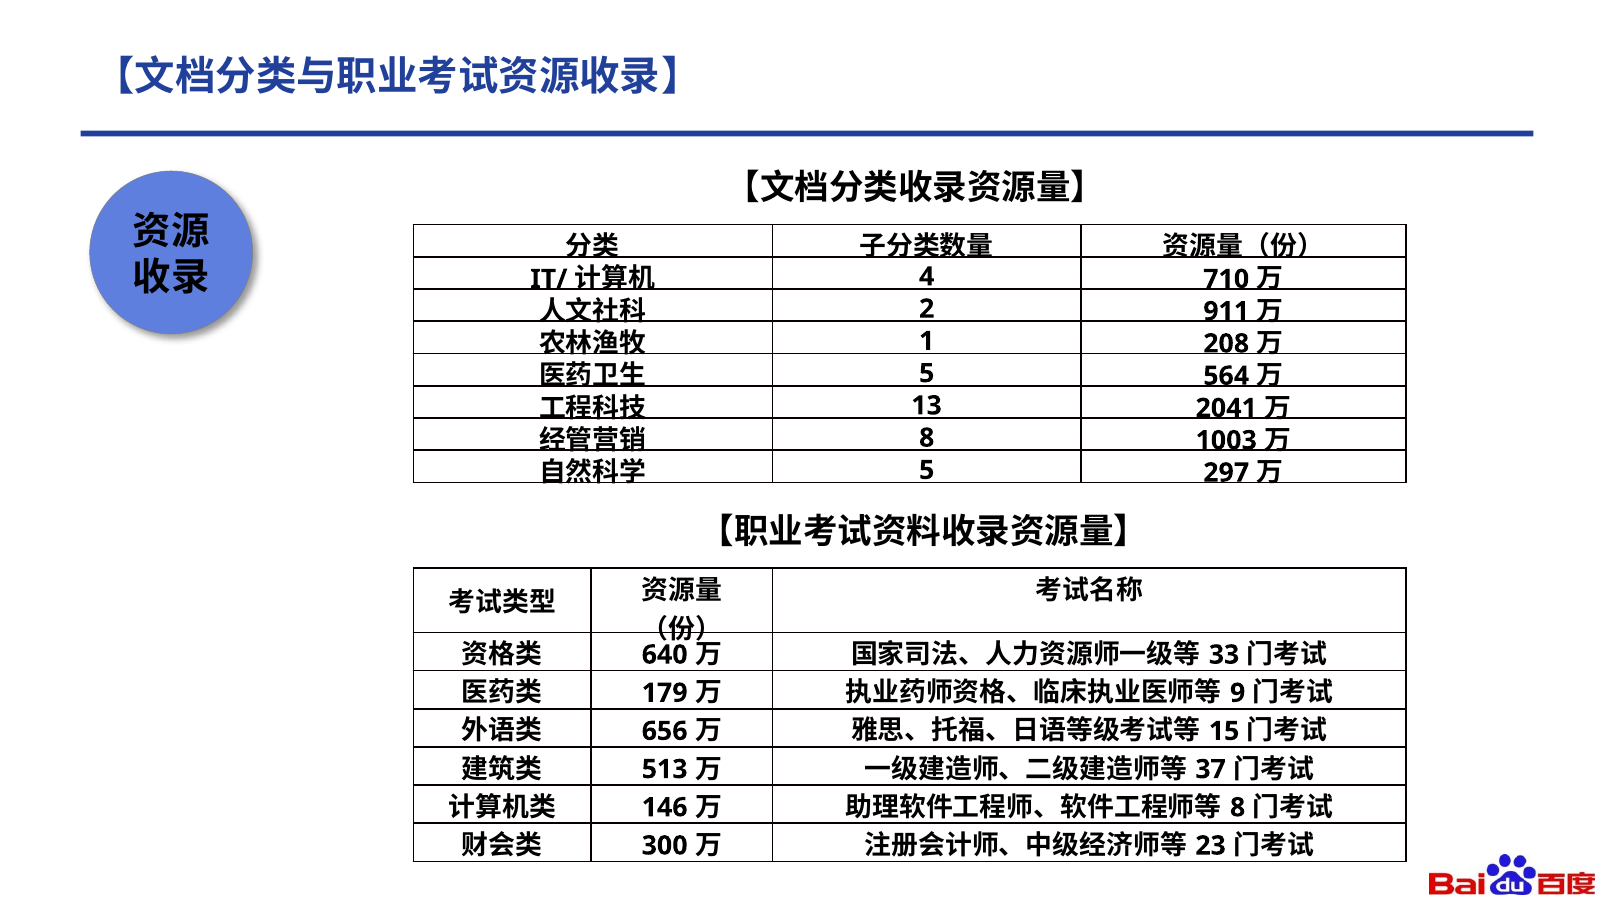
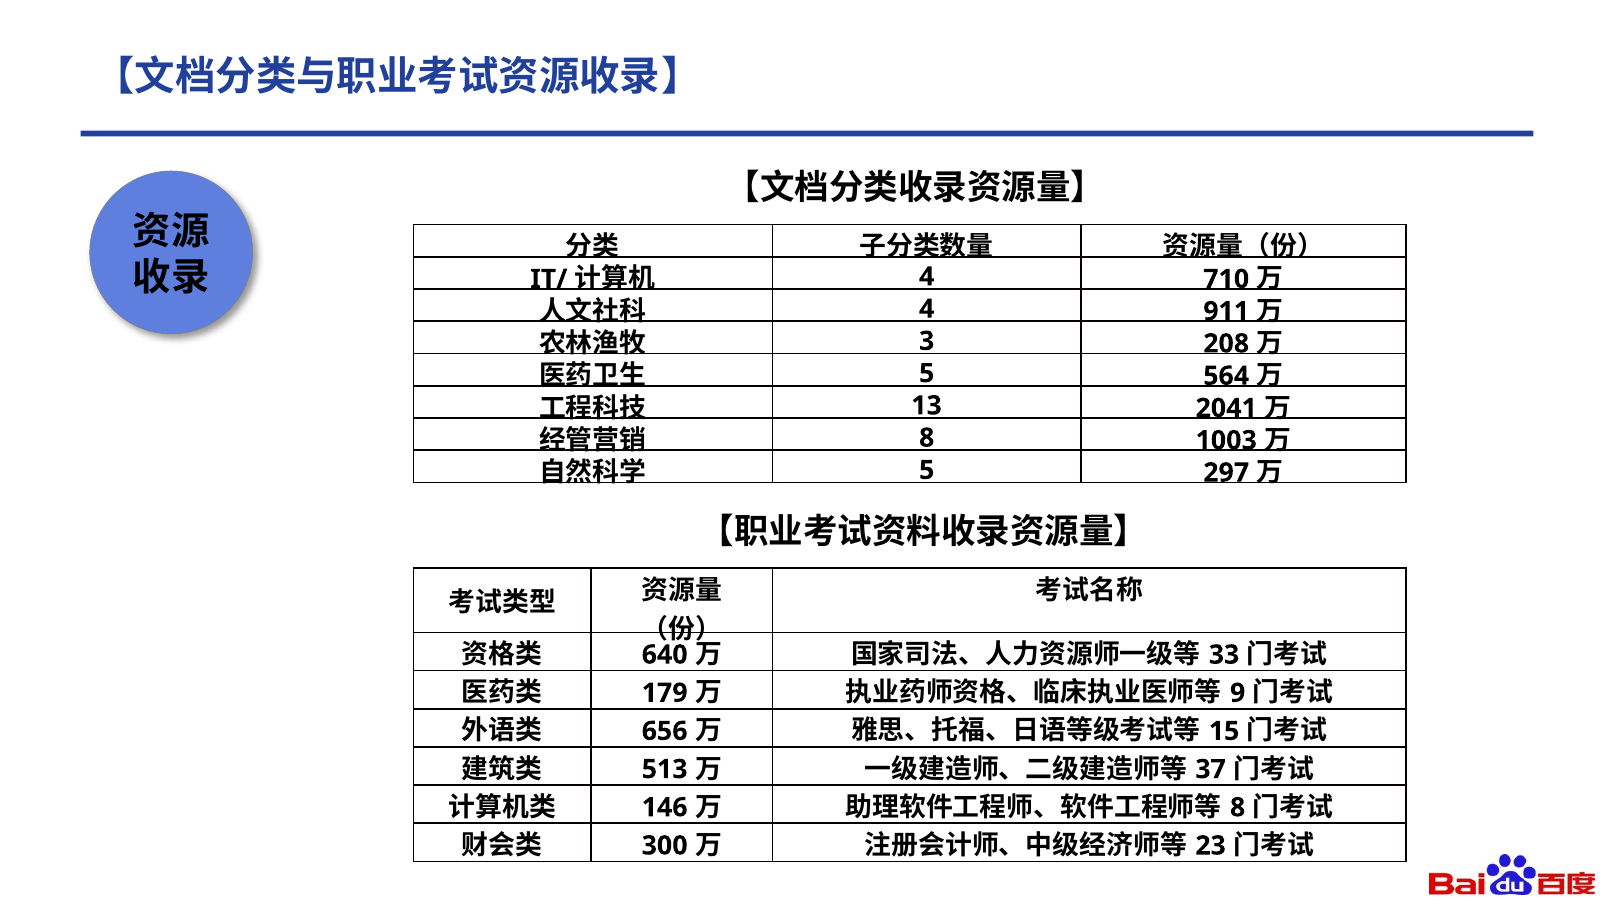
2: 2 -> 4 (927, 309)
1: 1 -> 3 (927, 341)
